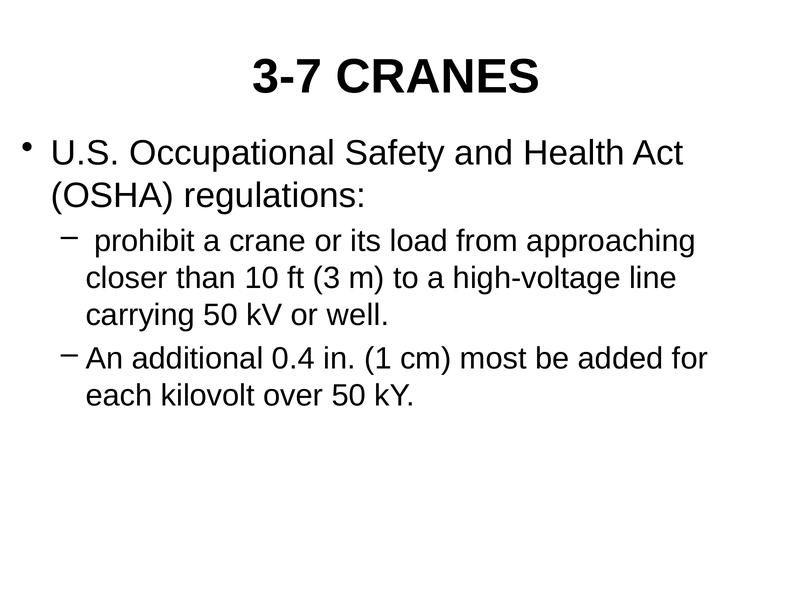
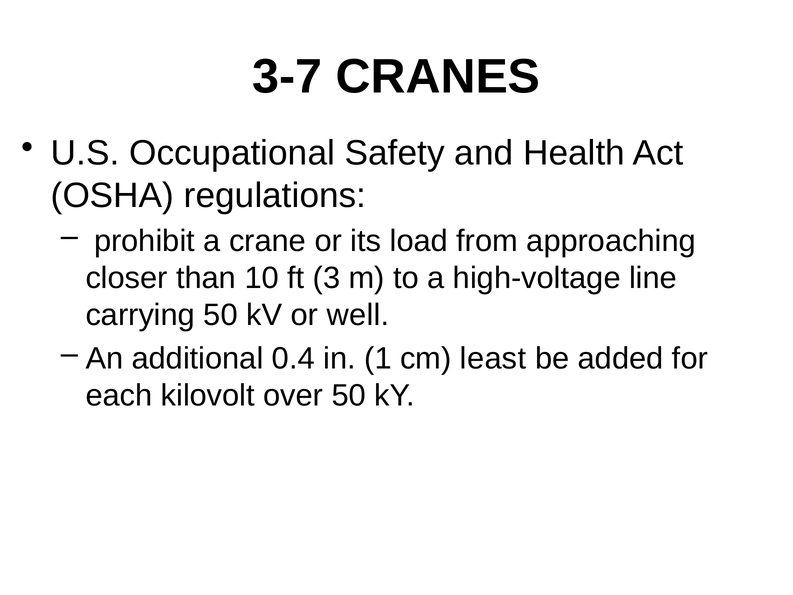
most: most -> least (493, 358)
